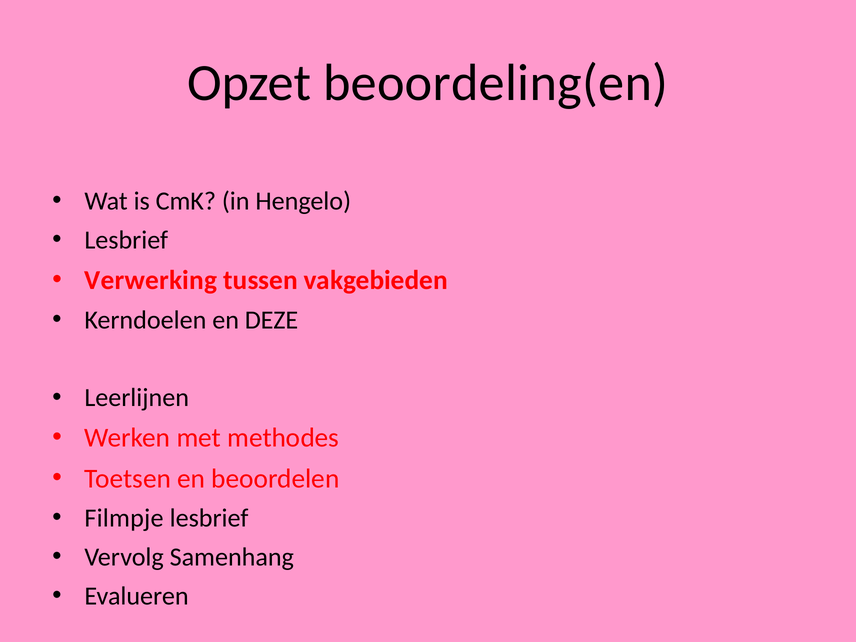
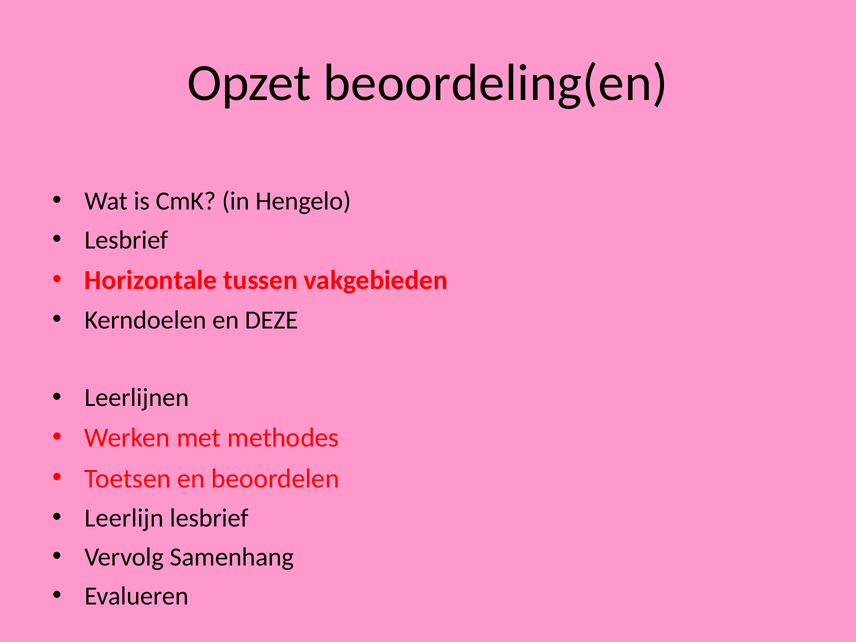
Verwerking: Verwerking -> Horizontale (151, 280)
Filmpje: Filmpje -> Leerlijn (124, 518)
